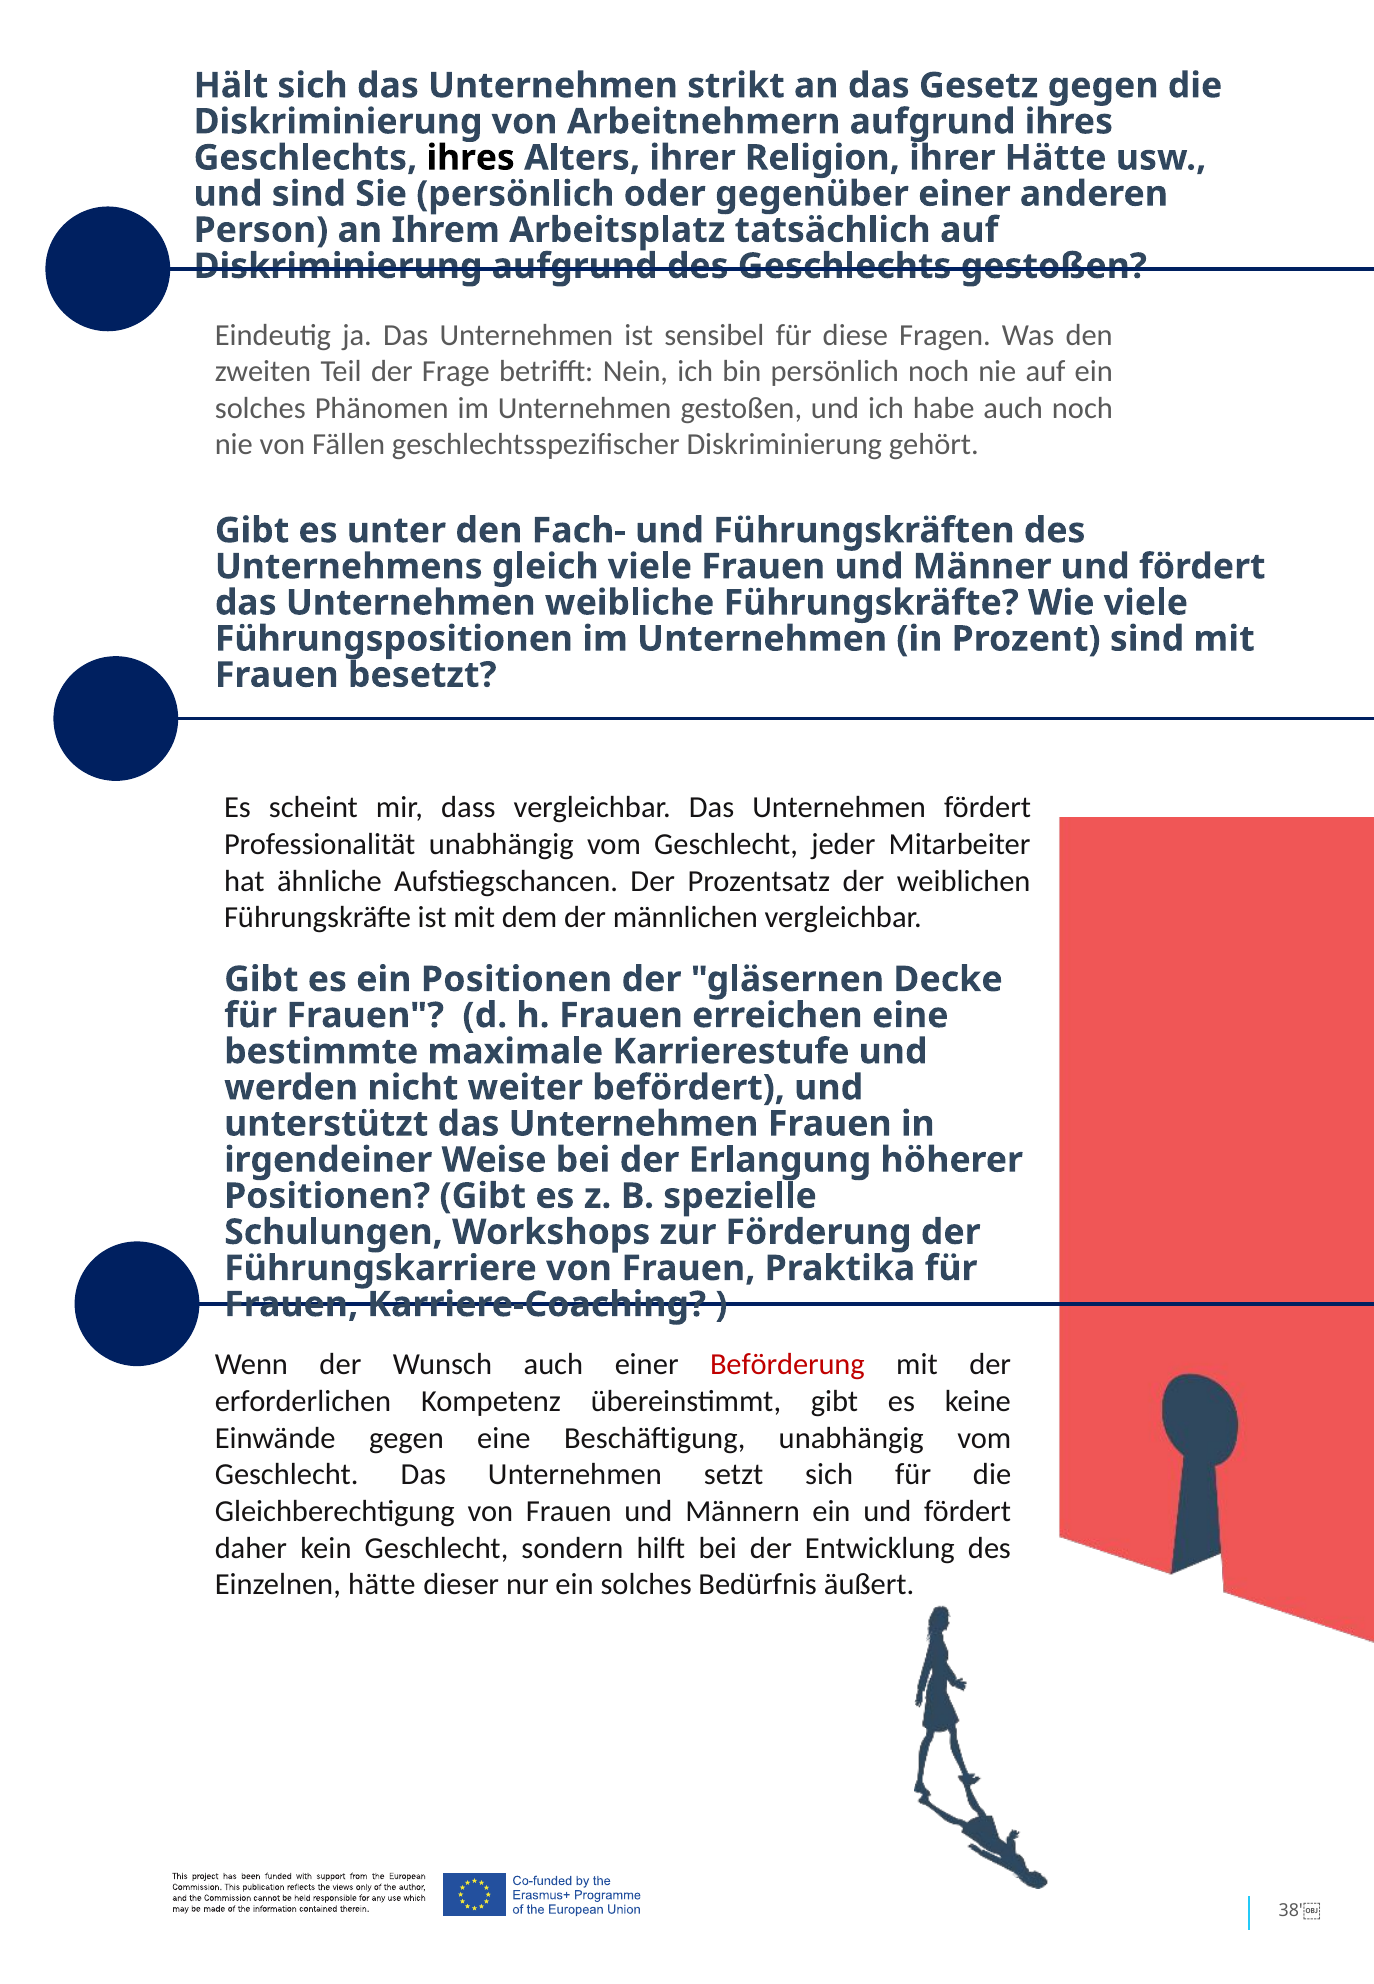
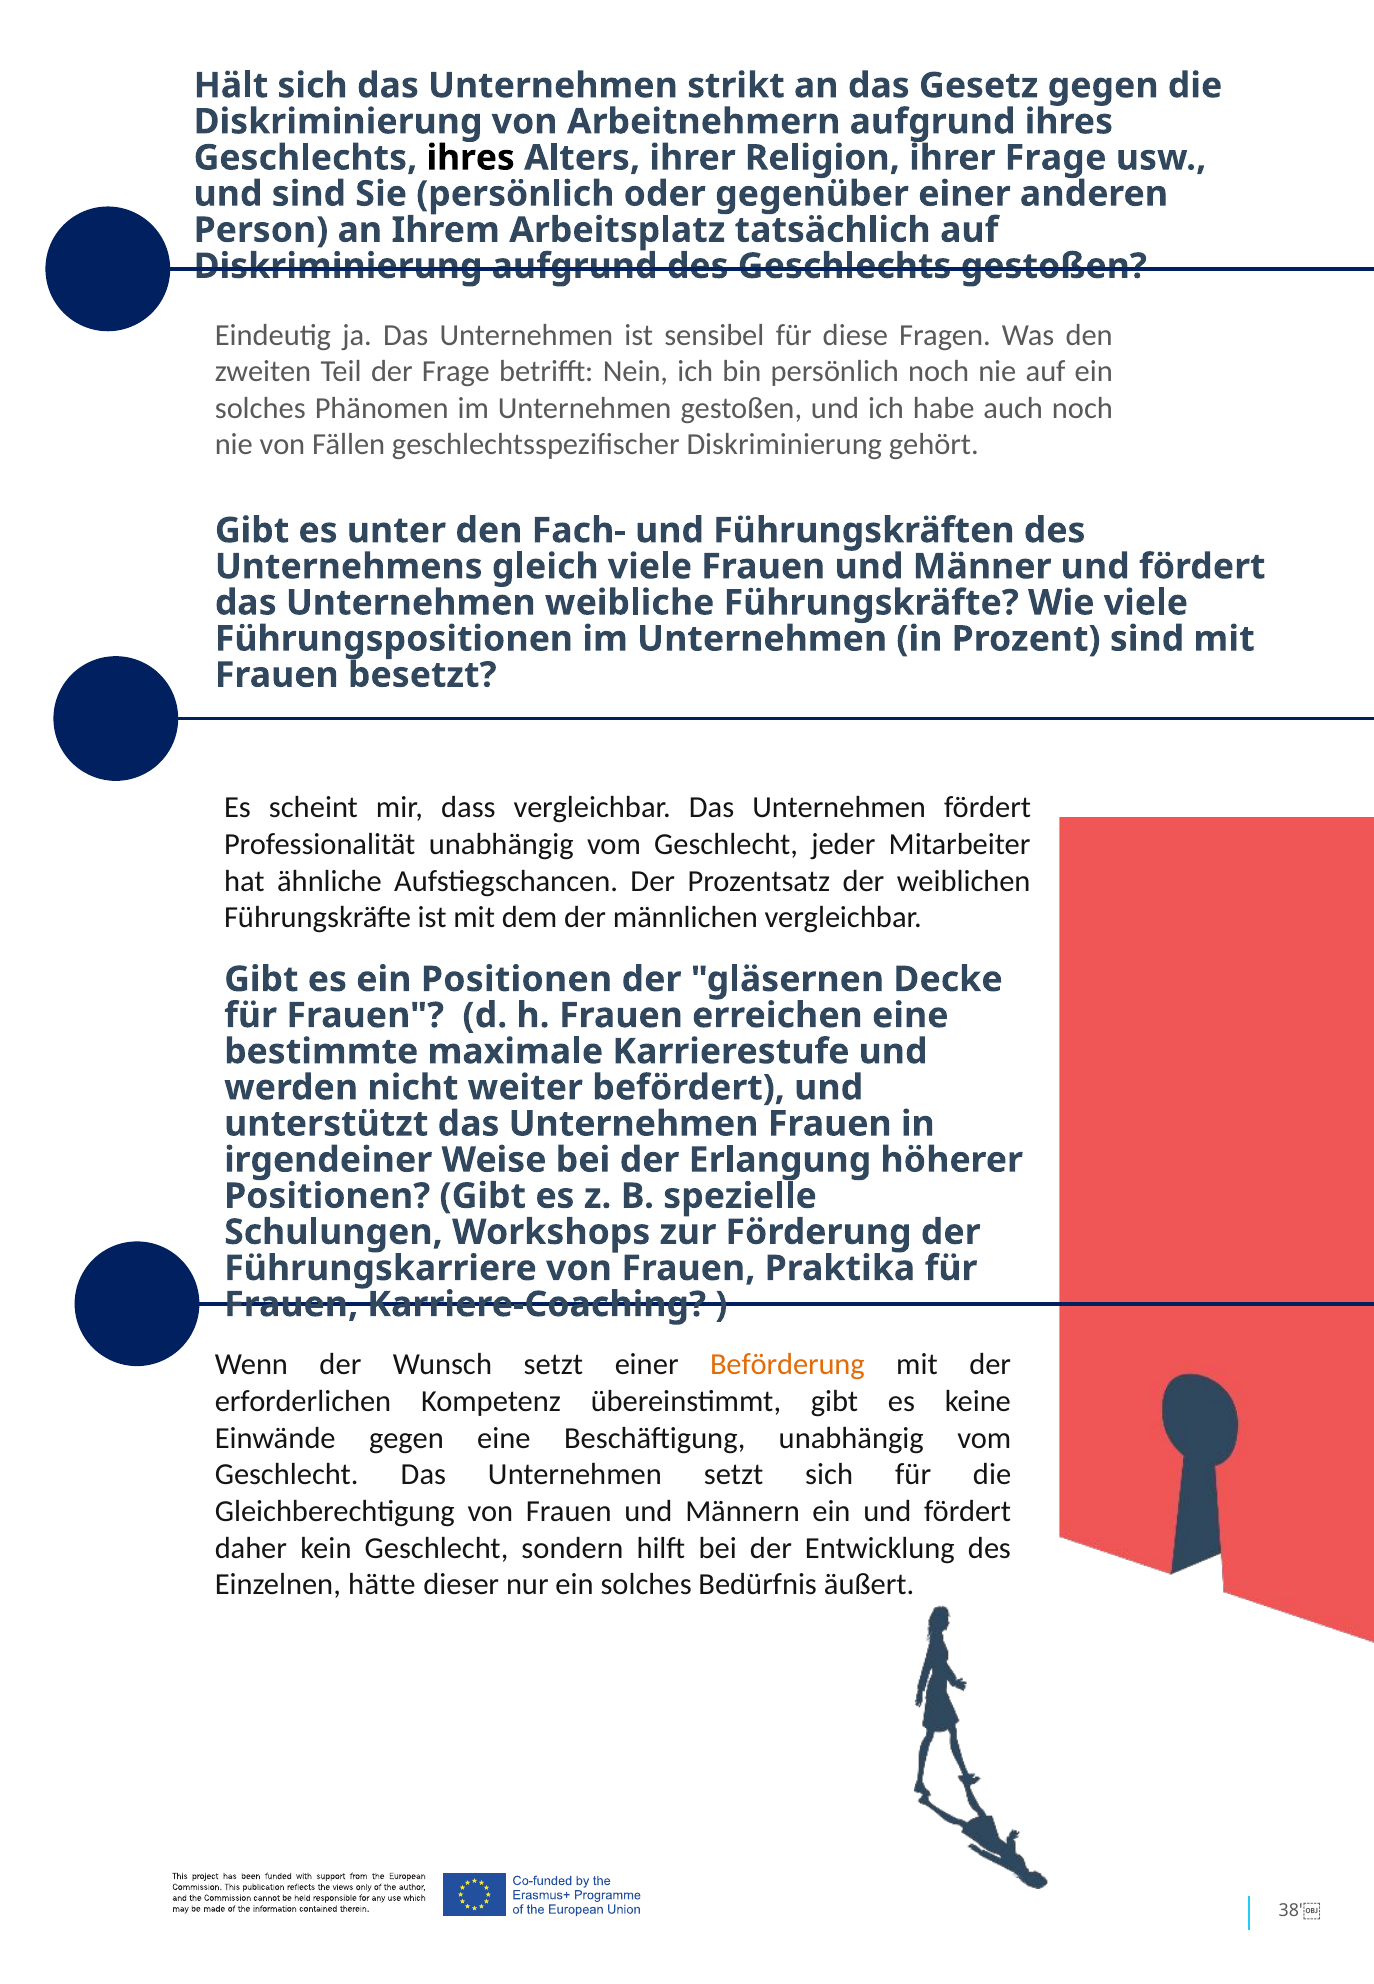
ihrer Hätte: Hätte -> Frage (1056, 158)
Wunsch auch: auch -> setzt (553, 1365)
Beförderung colour: red -> orange (787, 1365)
